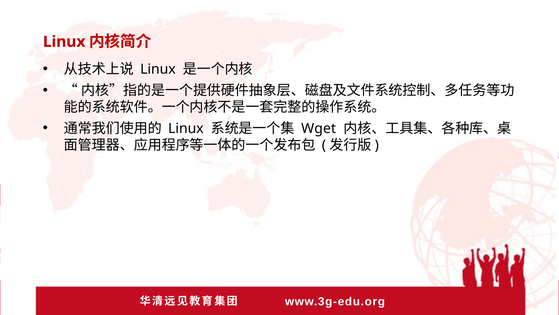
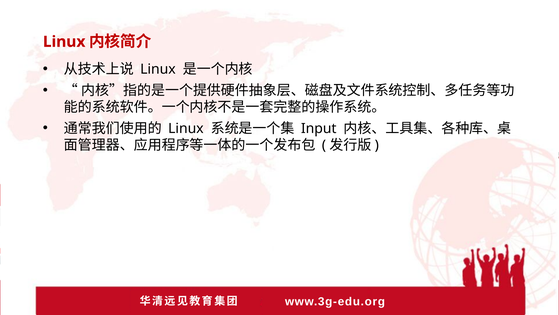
Wget: Wget -> Input (319, 128)
